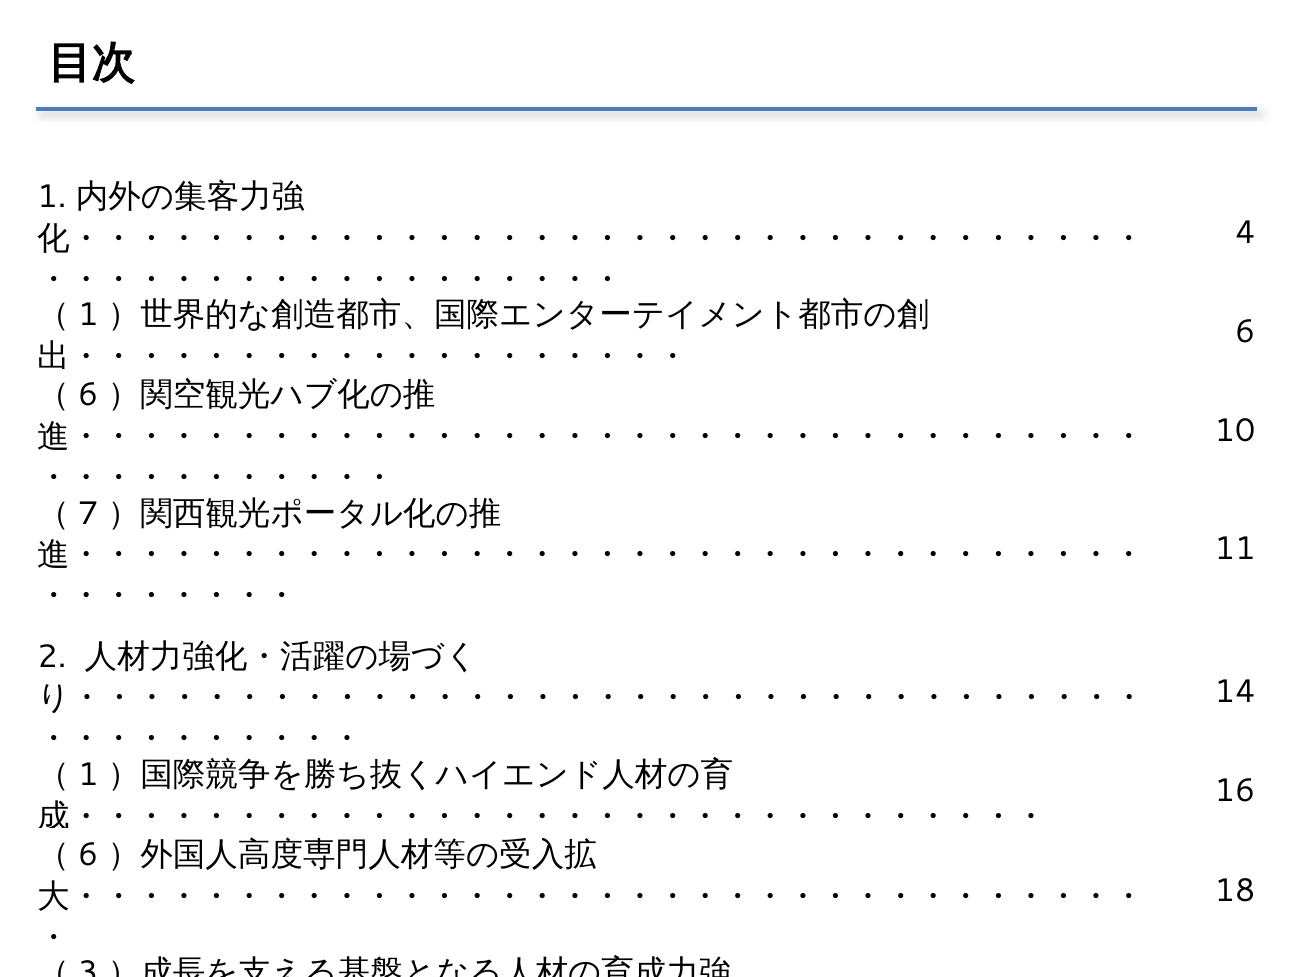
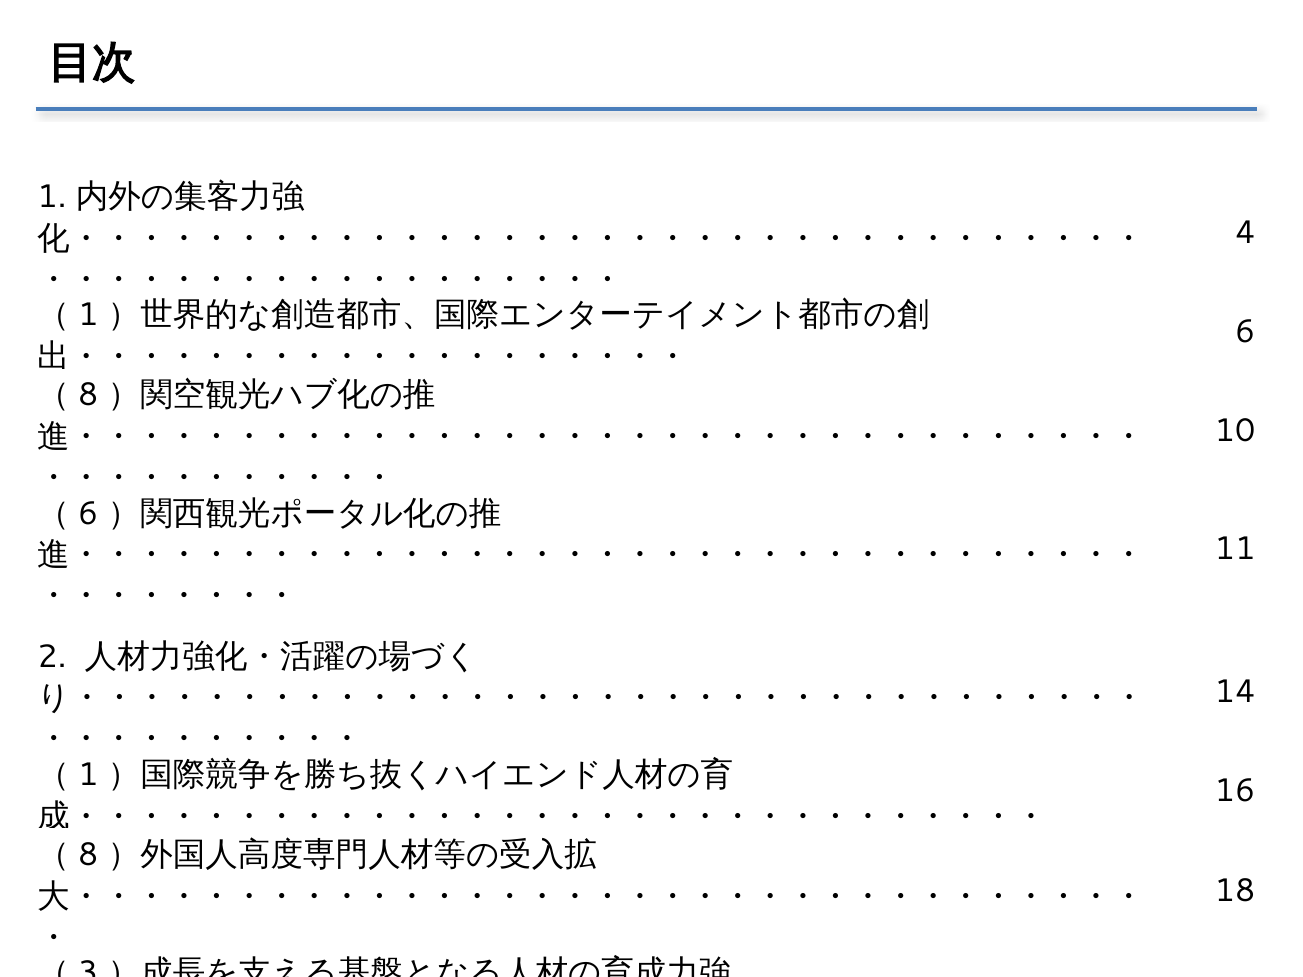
6: 6 -> 8 (88, 395)
7: 7 -> 6 (88, 514)
6: 6 -> 8 (88, 855)
